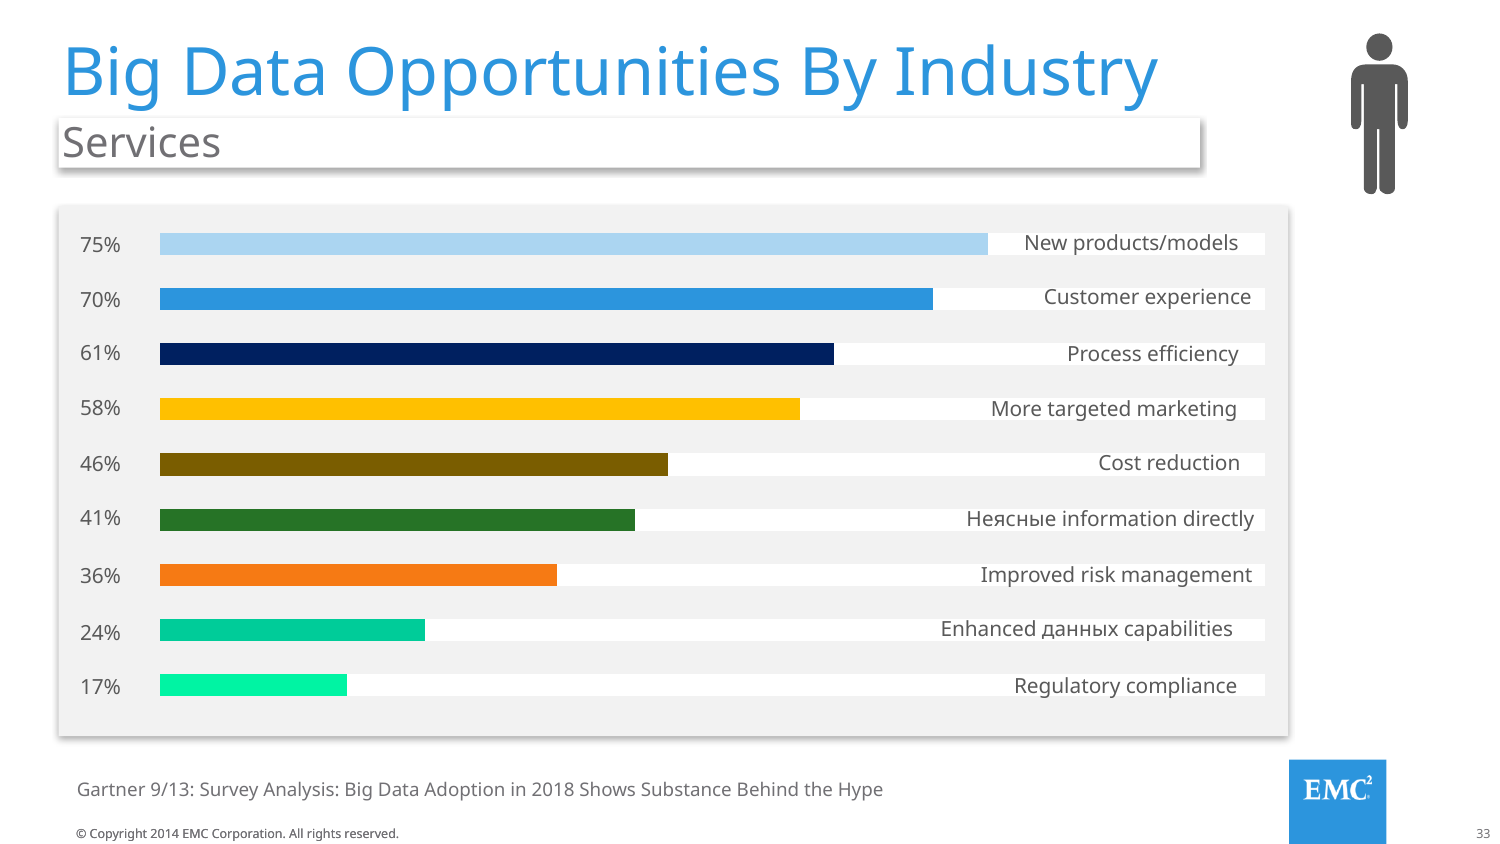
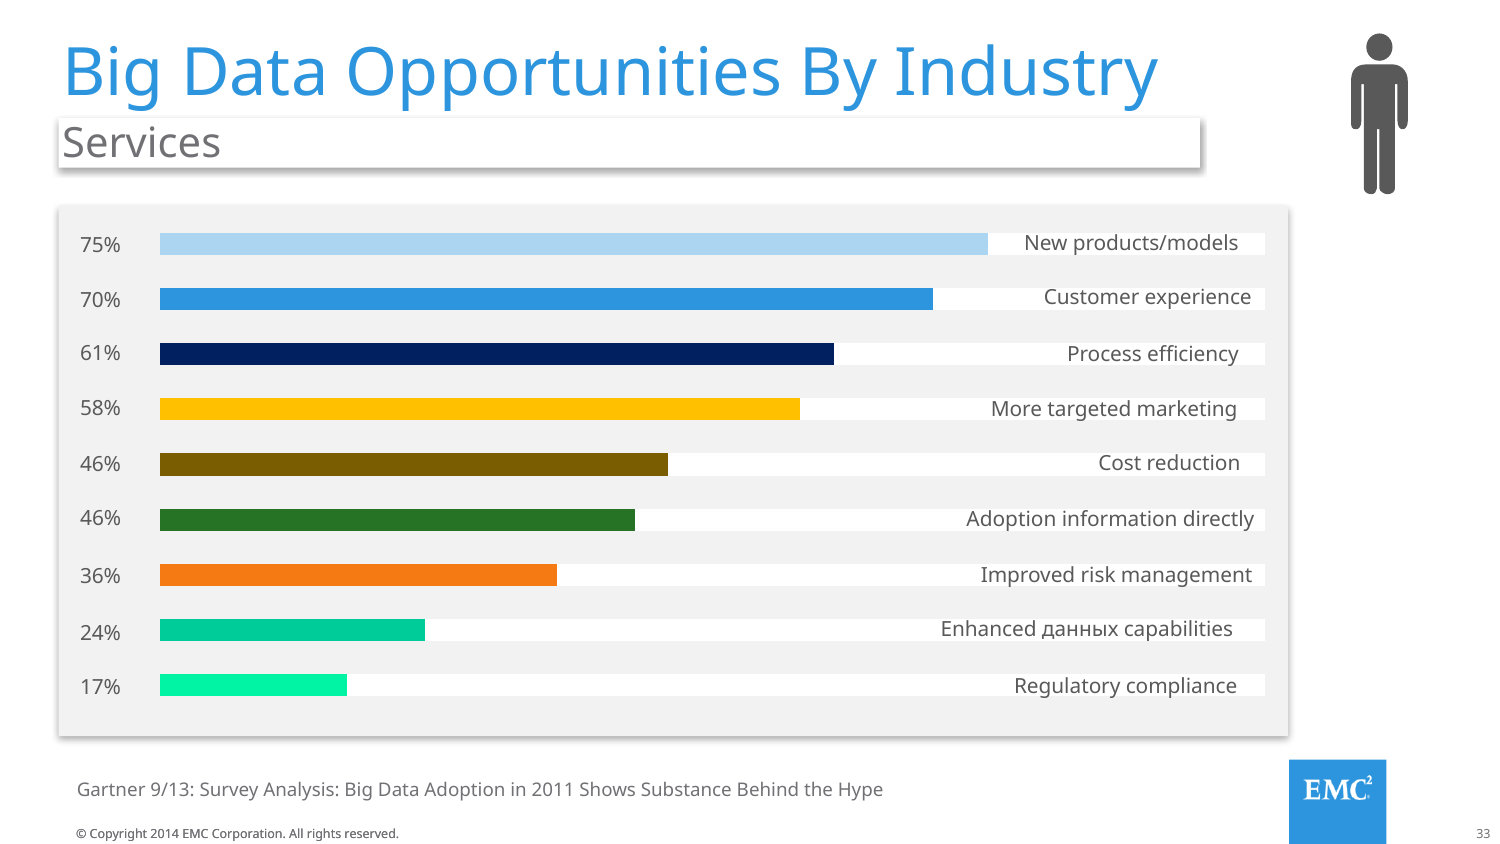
41%: 41% -> 46% (101, 519)
Неясные: Неясные -> Adoption (1011, 519)
2018: 2018 -> 2011 (553, 790)
